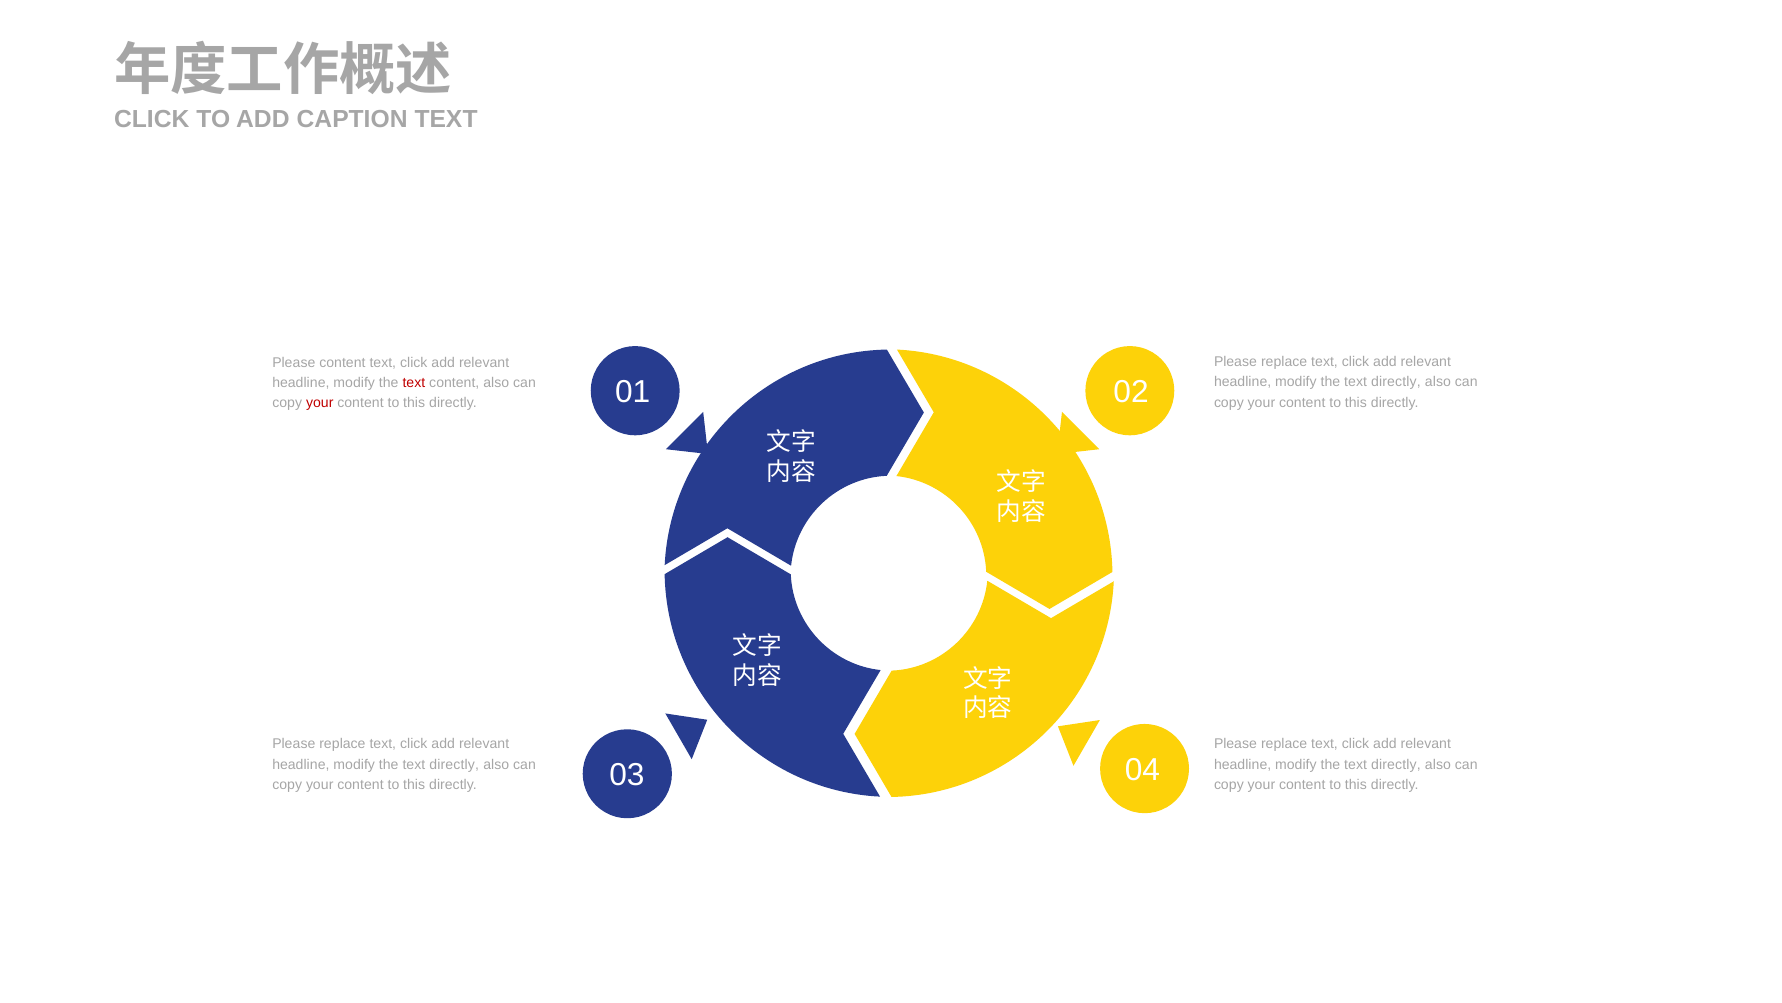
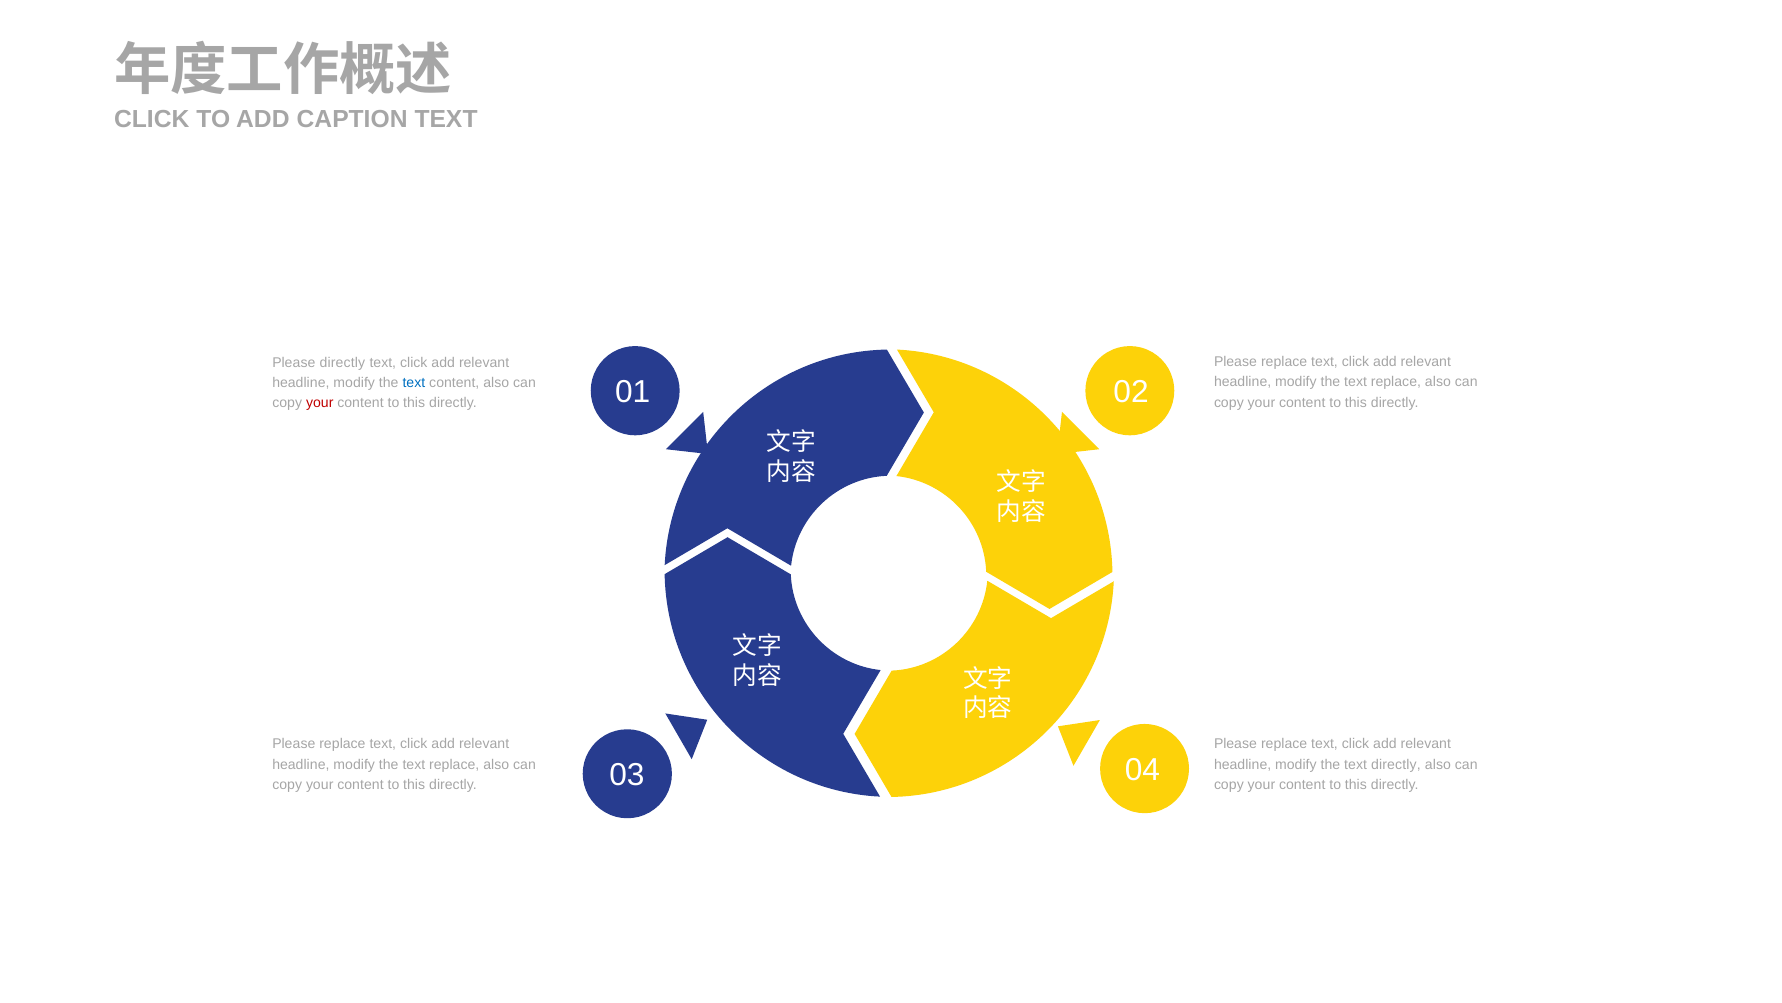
Please content: content -> directly (342, 363)
directly: directly -> replace (1396, 382)
text colour: red -> blue (414, 383)
directly: directly -> replace (454, 764)
